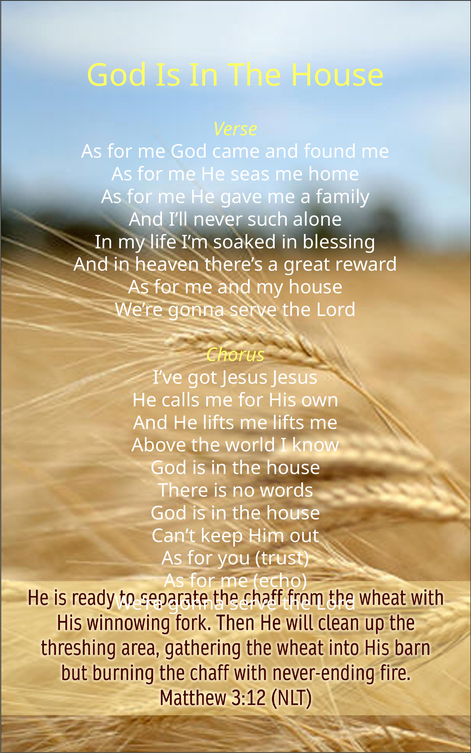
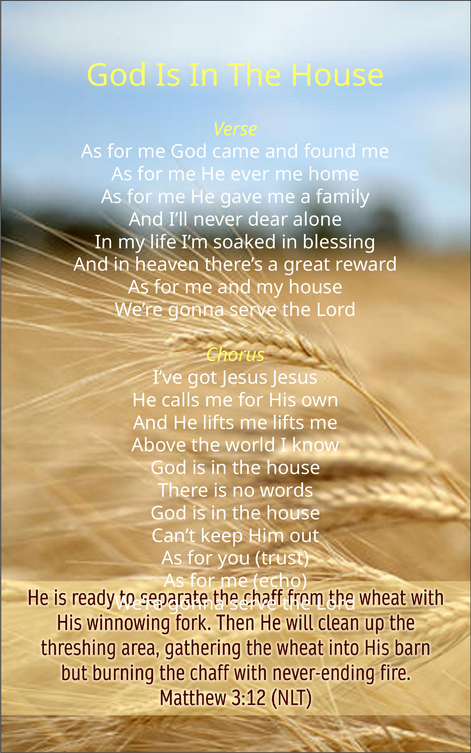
seas: seas -> ever (250, 174)
such: such -> dear (268, 220)
